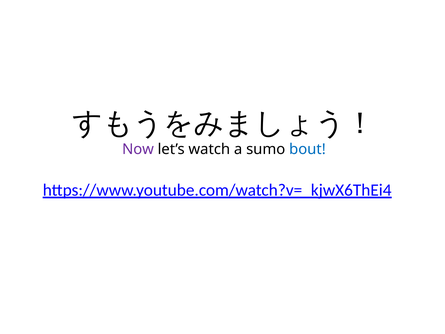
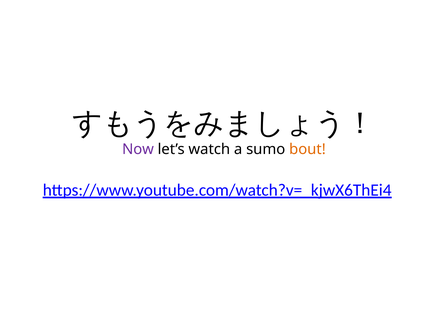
bout colour: blue -> orange (307, 149)
